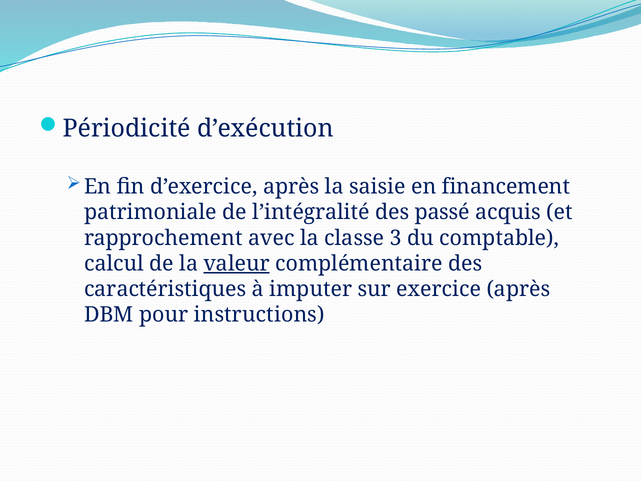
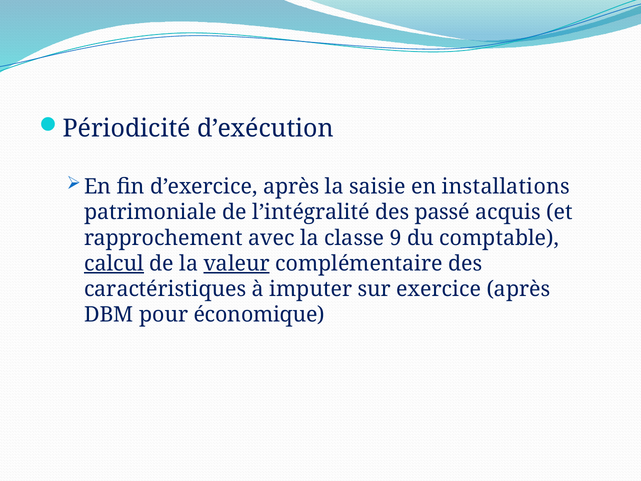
financement: financement -> installations (506, 187)
3: 3 -> 9 (396, 238)
calcul underline: none -> present (114, 263)
instructions: instructions -> économique (259, 315)
